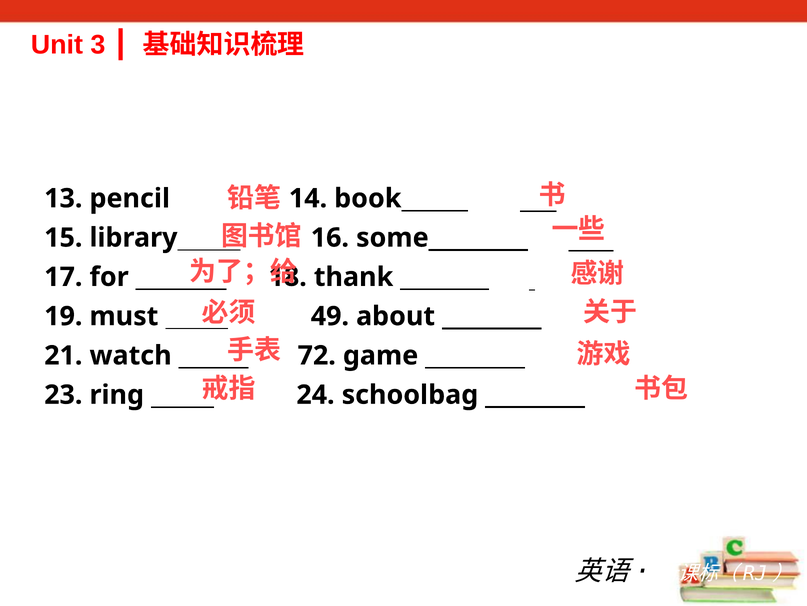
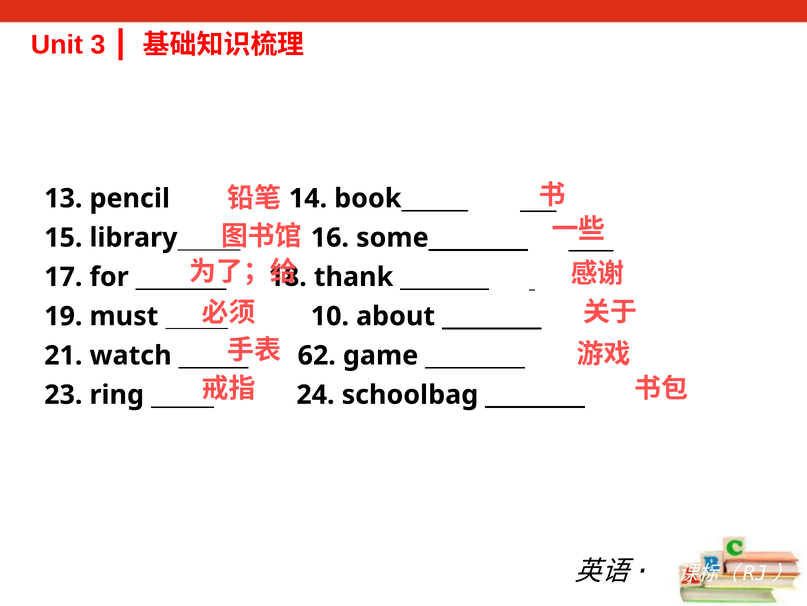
49: 49 -> 10 (330, 316)
72: 72 -> 62 (317, 355)
